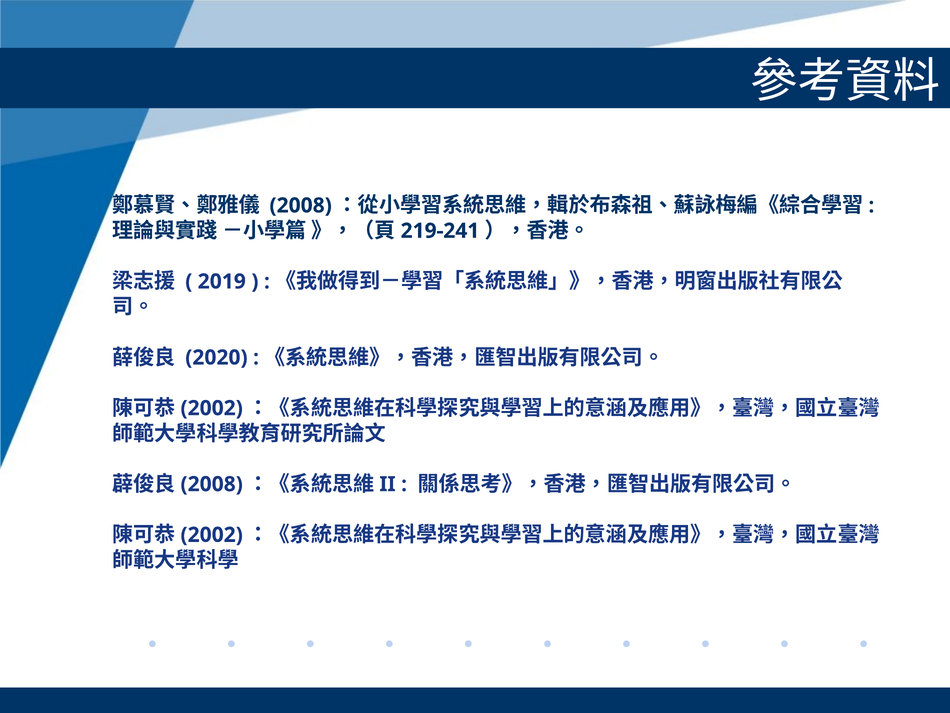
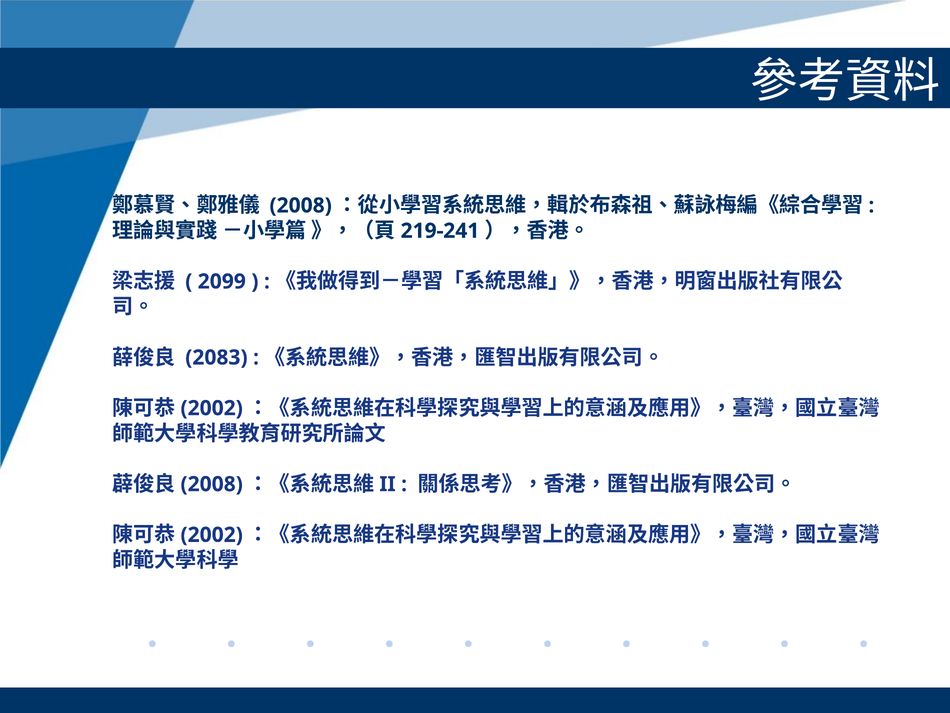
2019: 2019 -> 2099 (222, 281)
2020: 2020 -> 2083 (216, 357)
